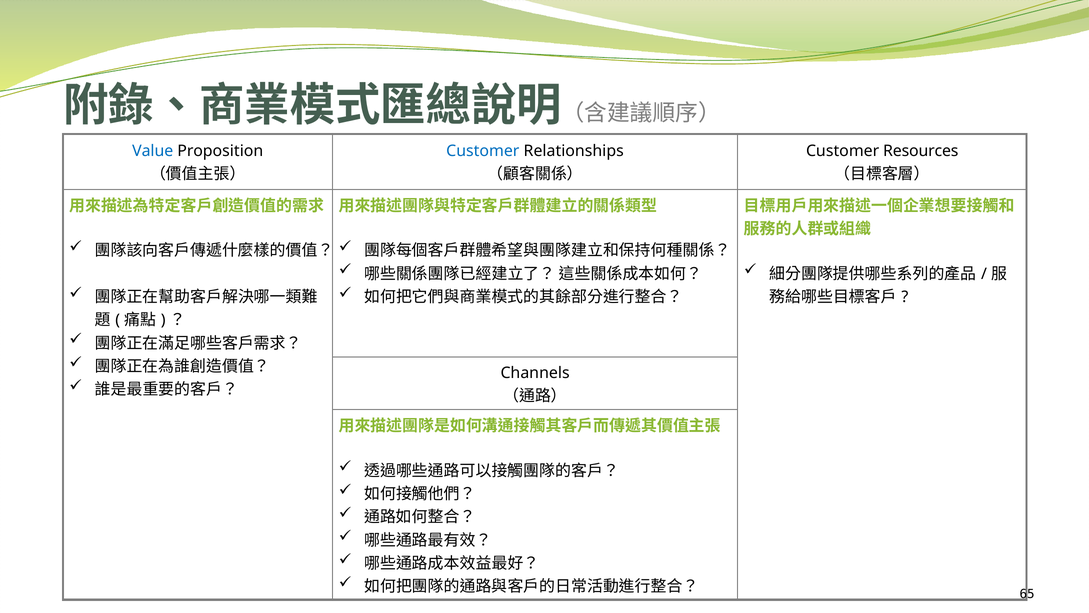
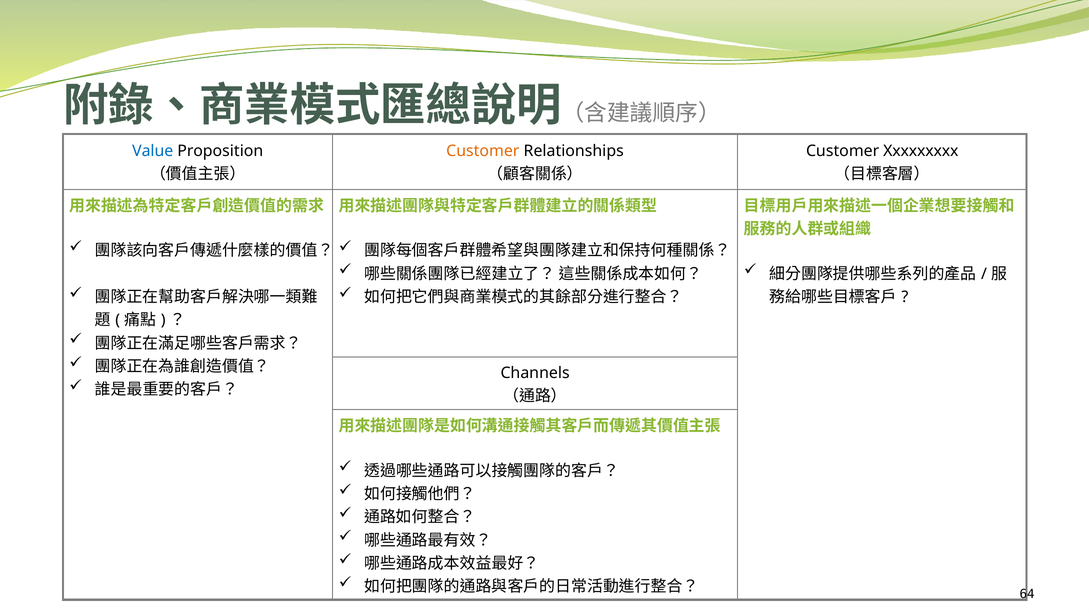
Customer colour: blue -> orange (483, 151)
Resources: Resources -> Xxxxxxxxx (921, 151)
65: 65 -> 64 (1027, 594)
